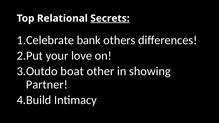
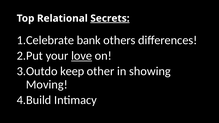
love underline: none -> present (82, 56)
boat: boat -> keep (72, 71)
Partner: Partner -> Moving (47, 85)
